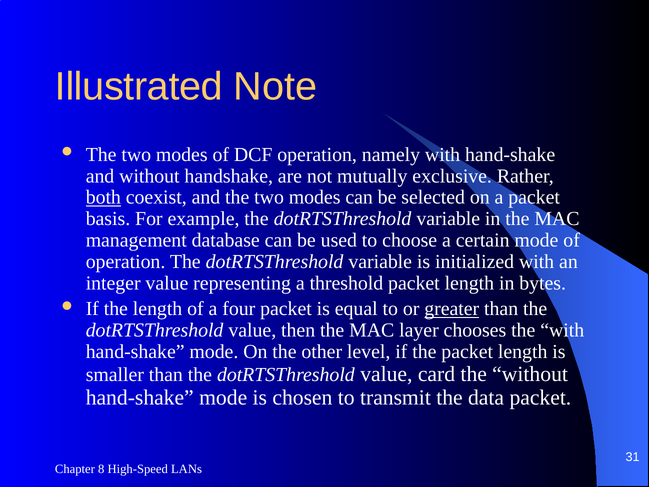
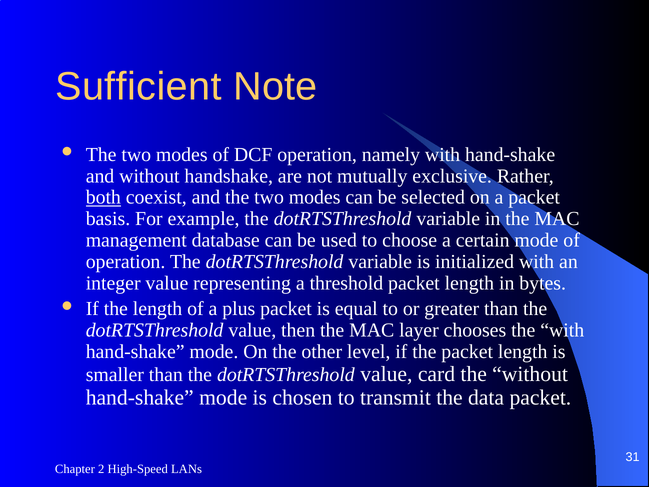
Illustrated: Illustrated -> Sufficient (139, 87)
four: four -> plus (239, 309)
greater underline: present -> none (452, 309)
8: 8 -> 2 (101, 469)
